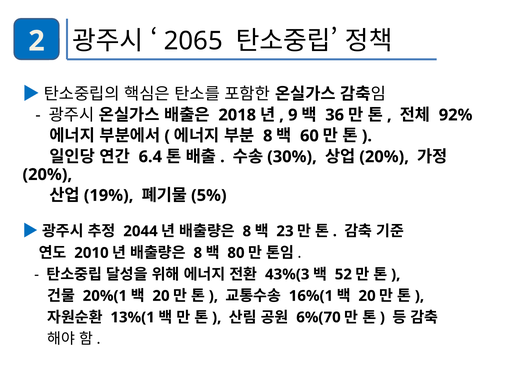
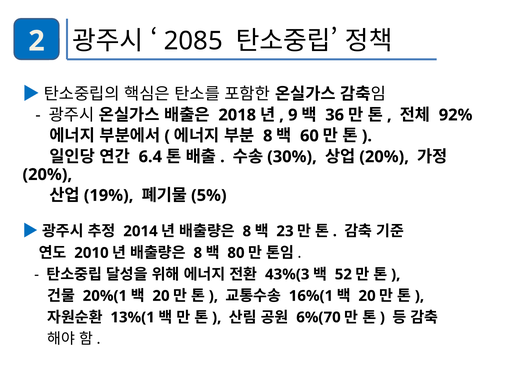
2065: 2065 -> 2085 (193, 41)
2044: 2044 -> 2014 (141, 231)
